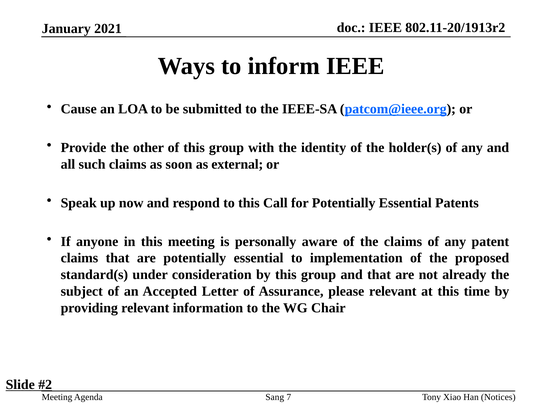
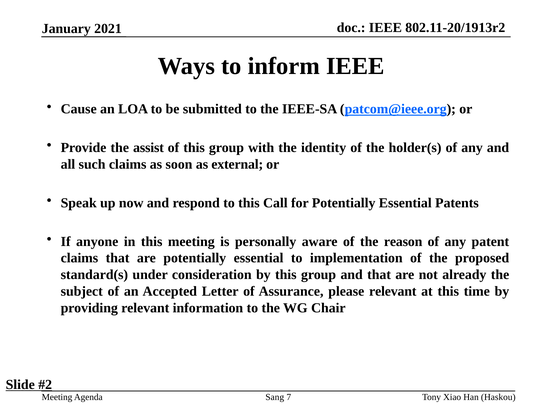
other: other -> assist (148, 148)
the claims: claims -> reason (403, 242)
Notices: Notices -> Haskou (498, 397)
